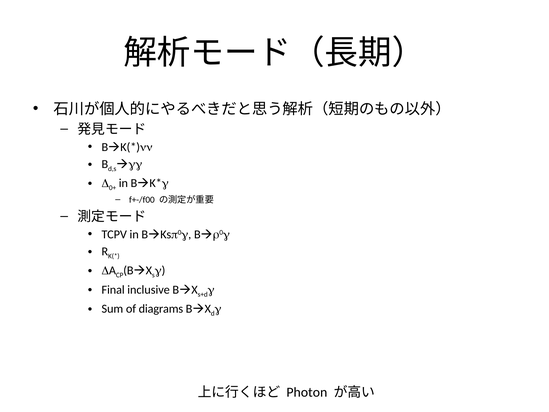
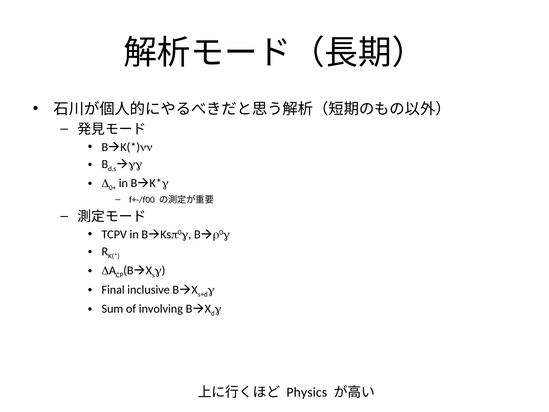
diagrams: diagrams -> involving (161, 309)
Photon: Photon -> Physics (307, 392)
